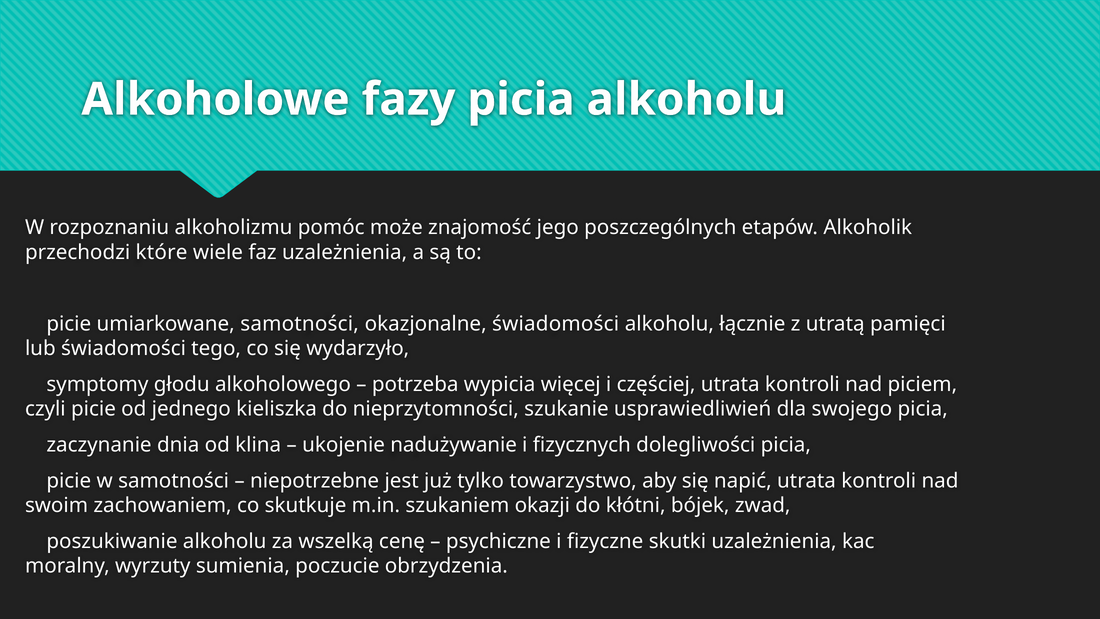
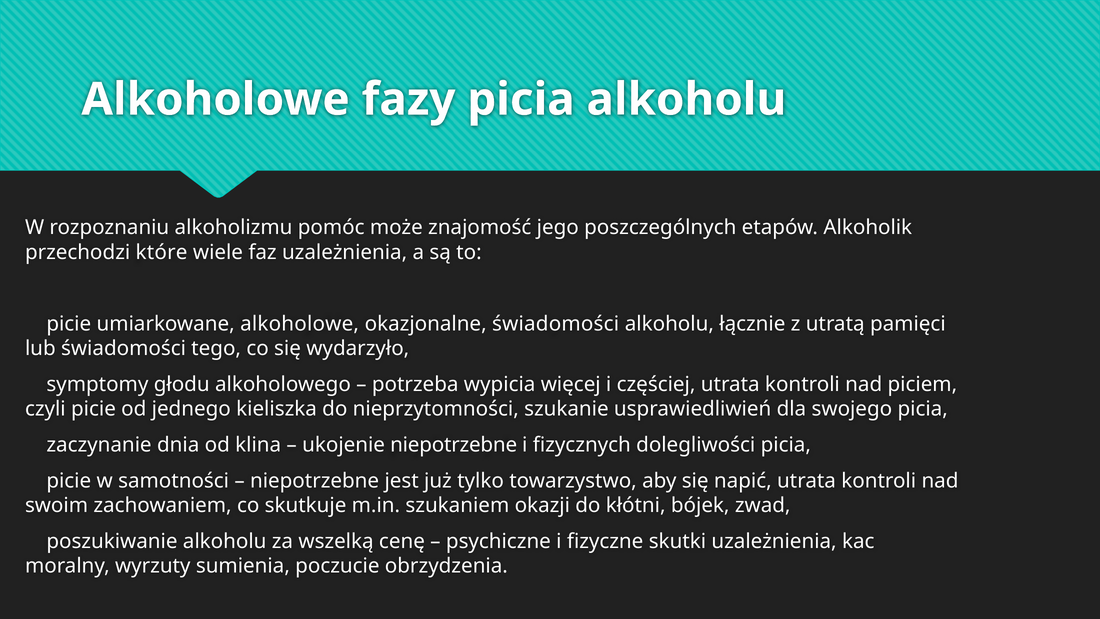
umiarkowane samotności: samotności -> alkoholowe (300, 324)
ukojenie nadużywanie: nadużywanie -> niepotrzebne (454, 445)
